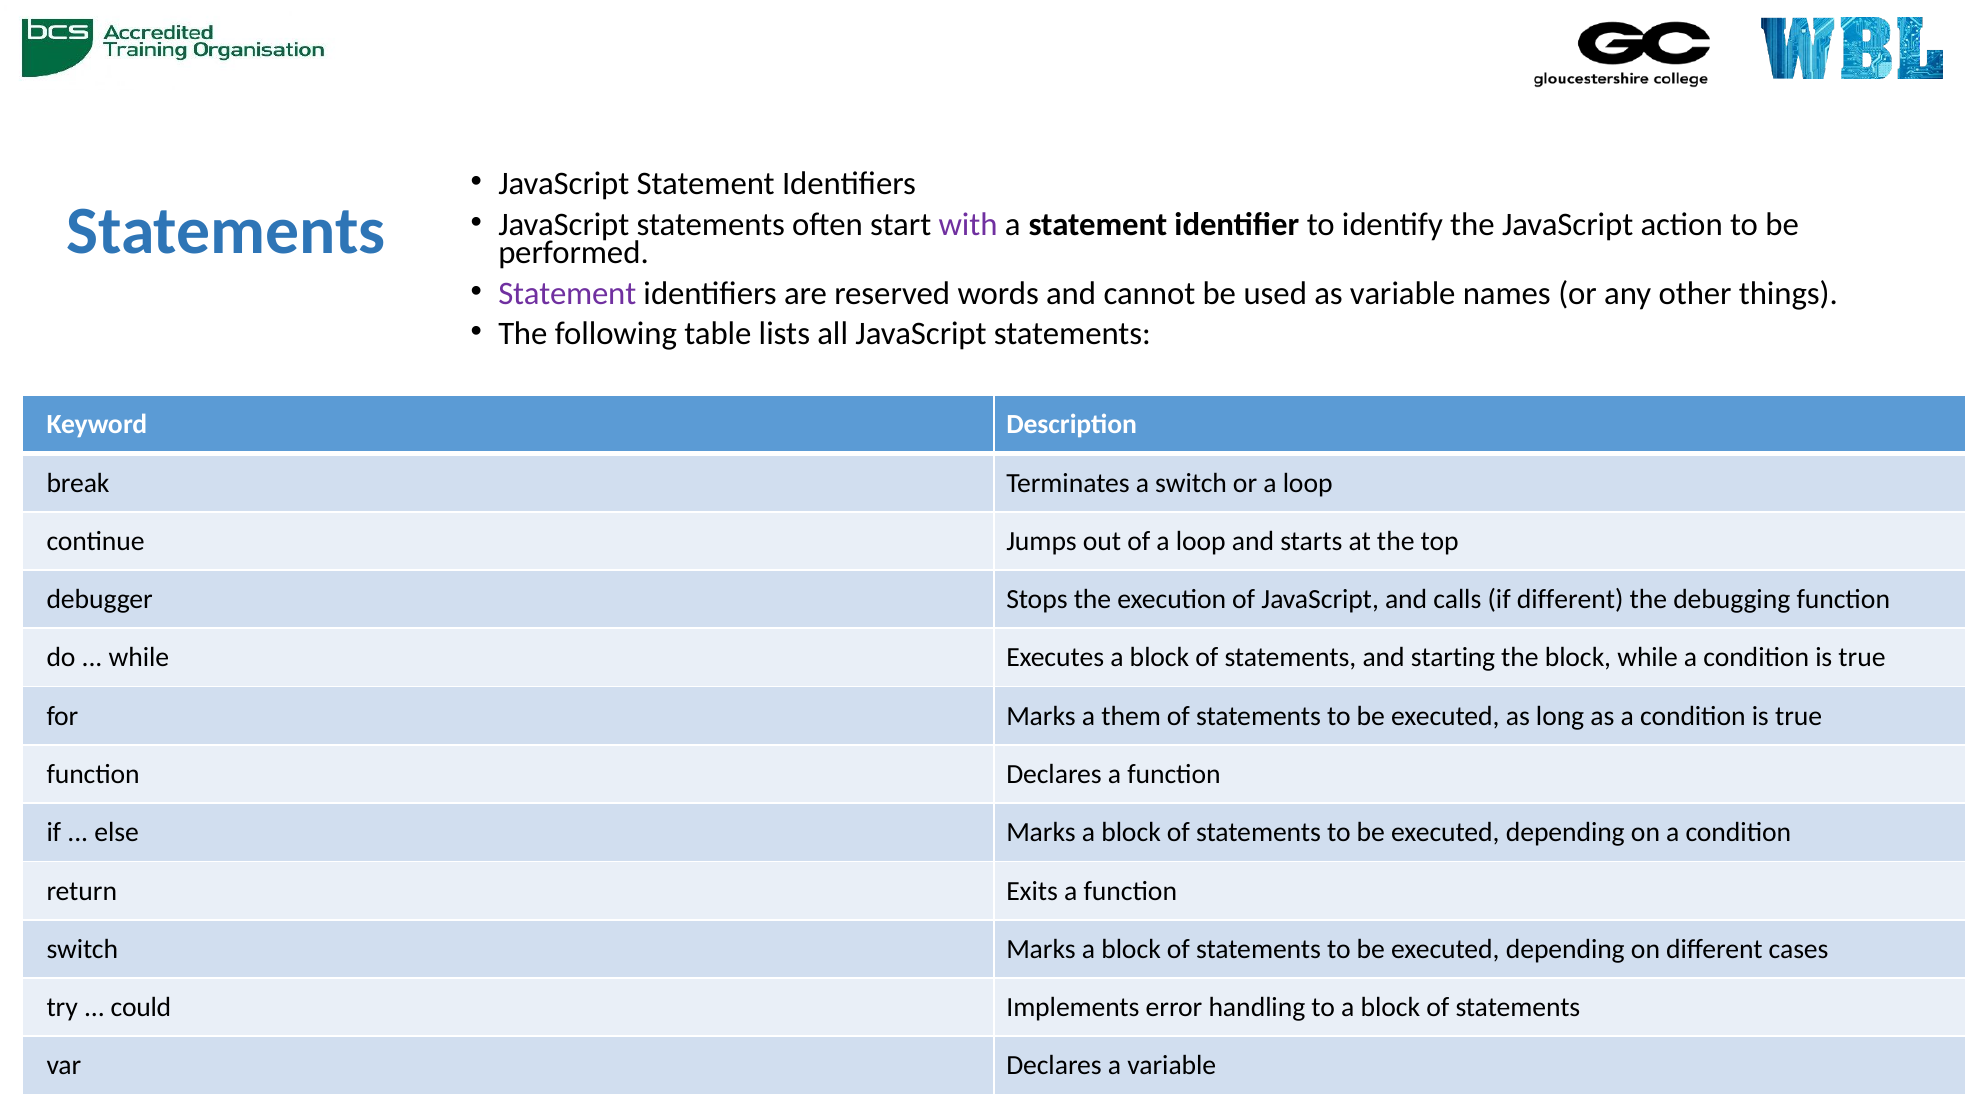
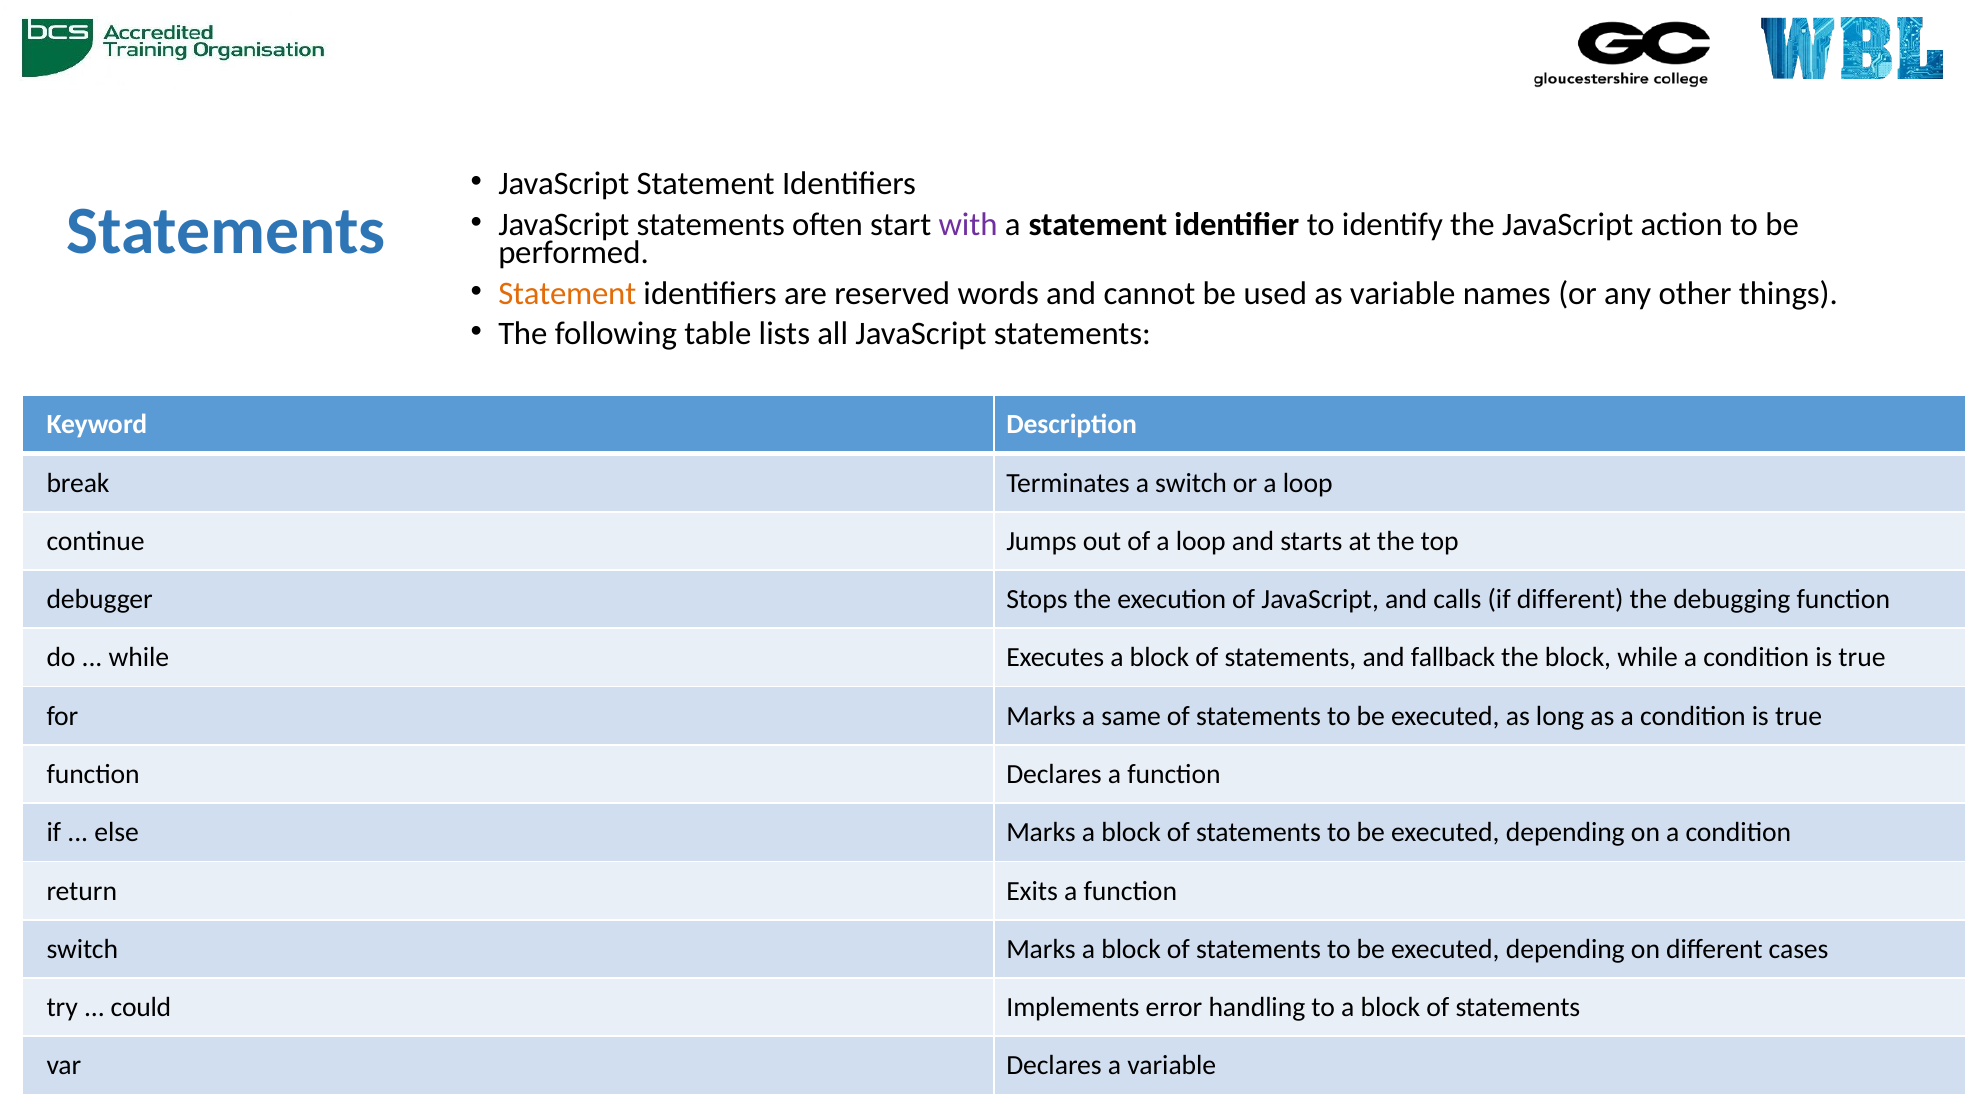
Statement colour: purple -> orange (567, 293)
starting: starting -> fallback (1453, 658)
them: them -> same (1131, 716)
